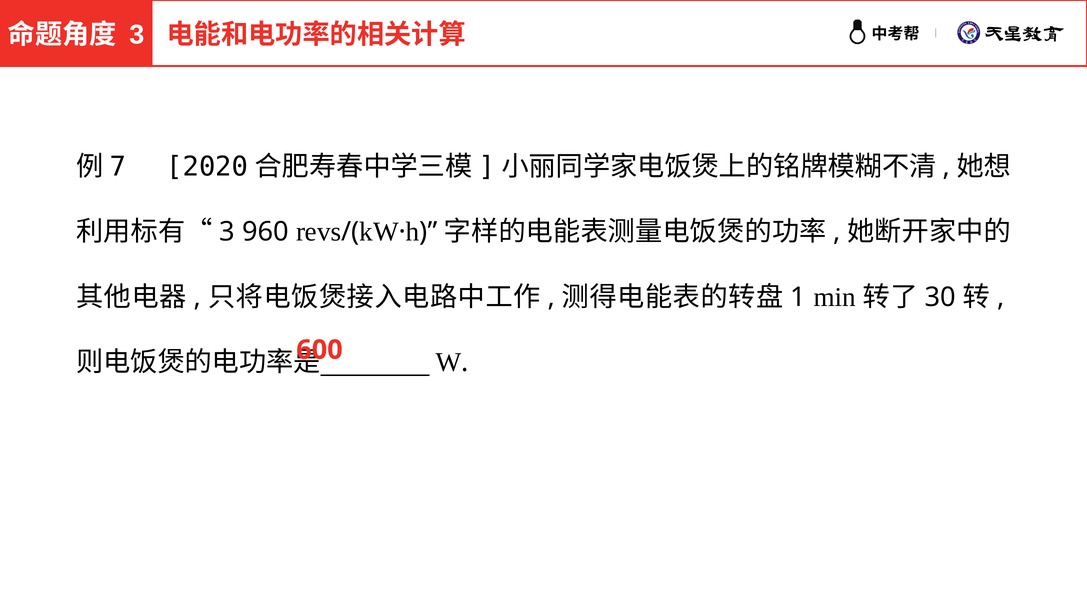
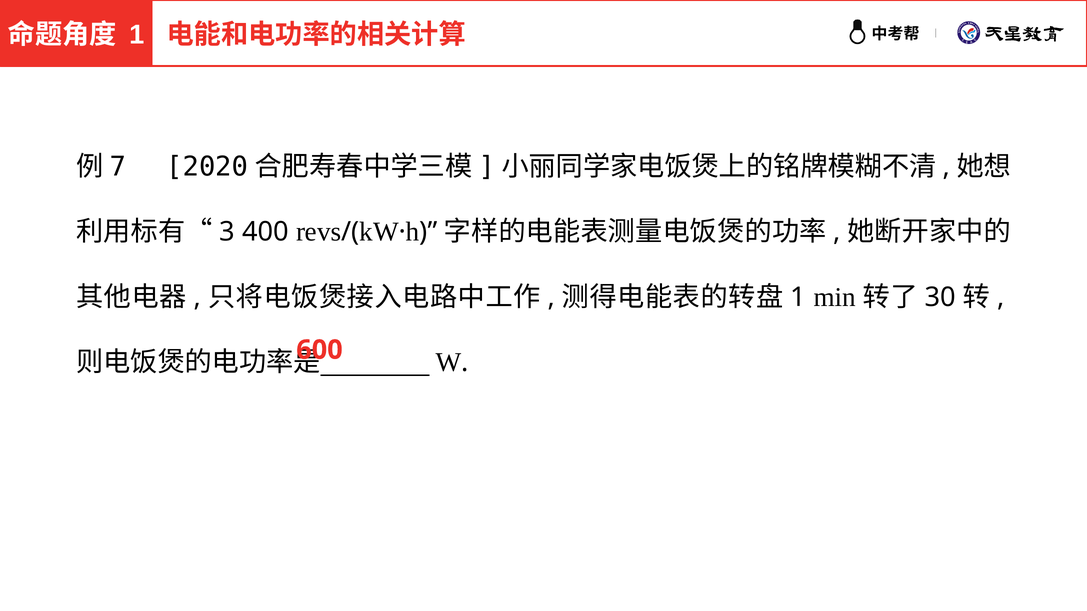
3: 3 -> 1 (137, 35)
960: 960 -> 400 (265, 232)
